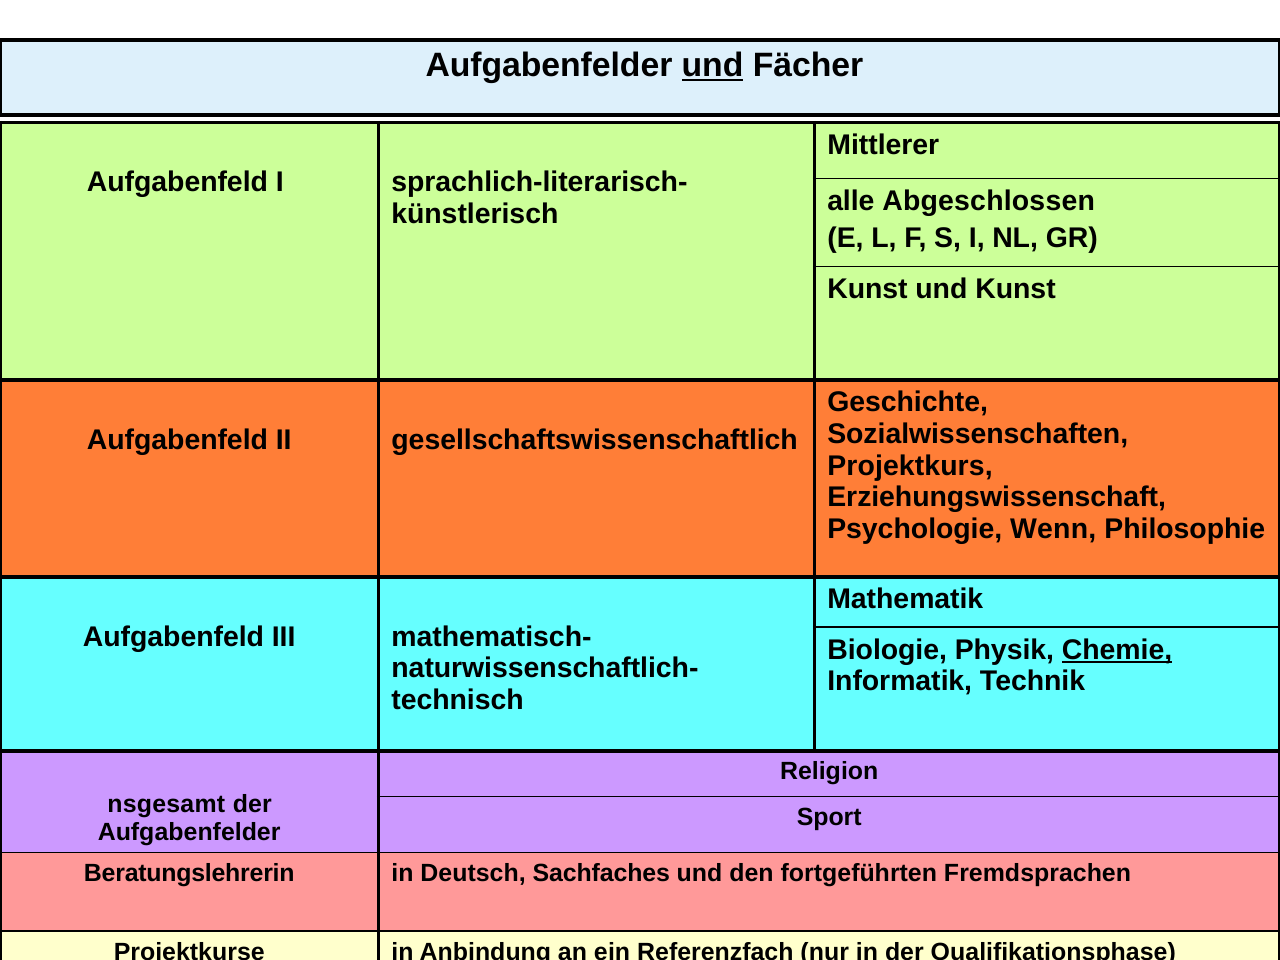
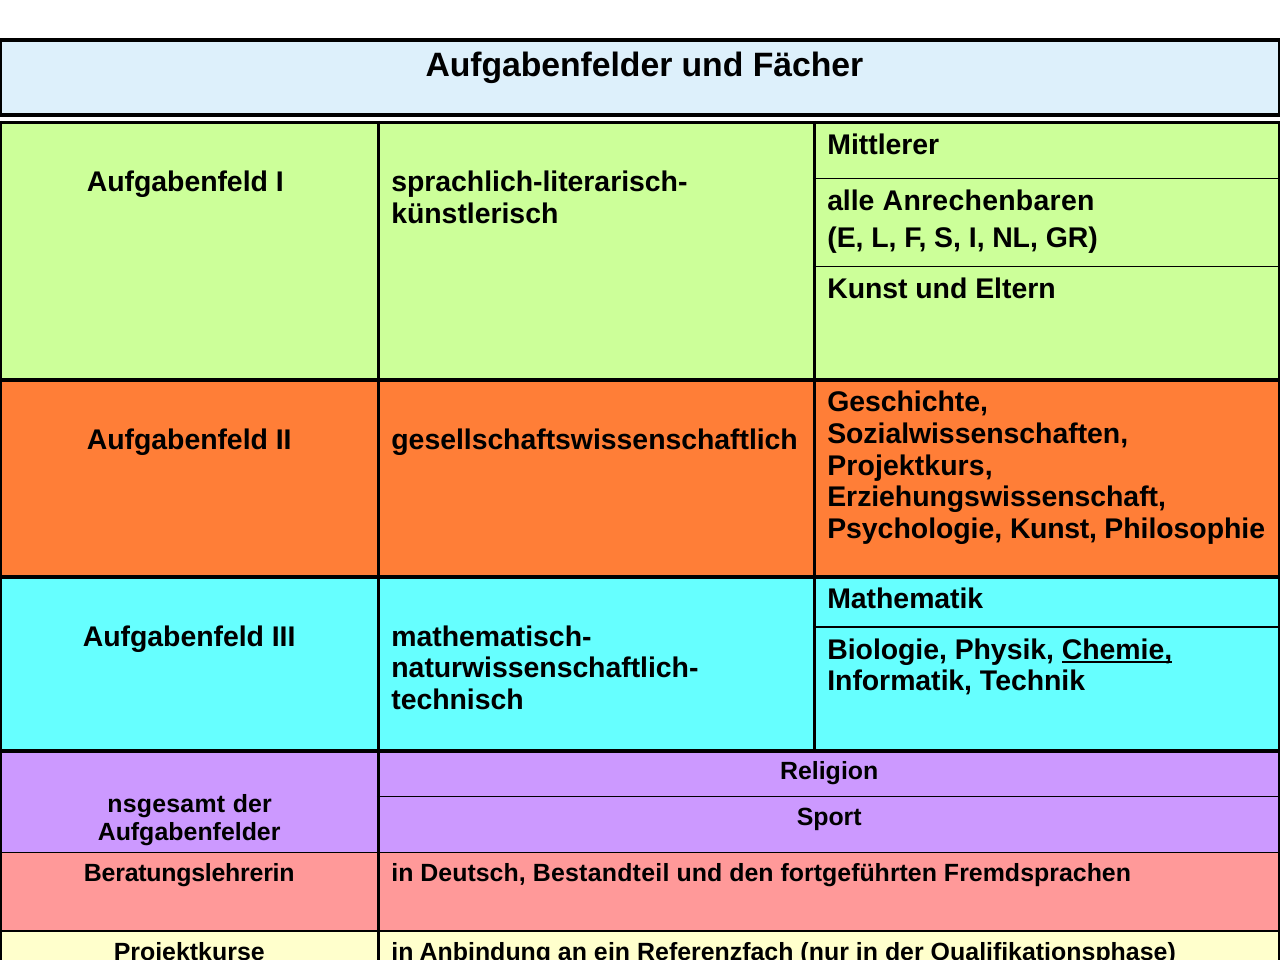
und underline: present -> none (713, 66)
Abgeschlossen: Abgeschlossen -> Anrechenbaren (989, 201)
und Kunst: Kunst -> Eltern (1016, 289)
Psychologie Wenn: Wenn -> Kunst (1053, 529)
Sachfaches: Sachfaches -> Bestandteil (601, 873)
